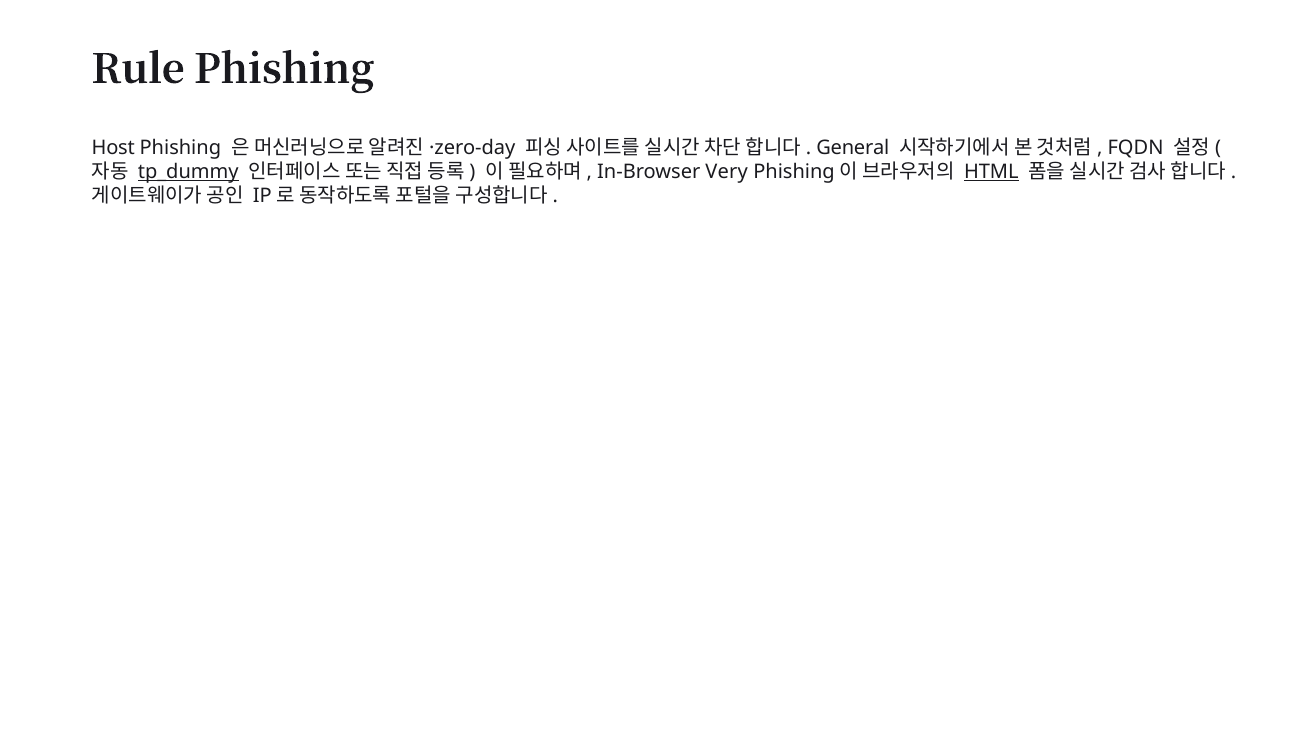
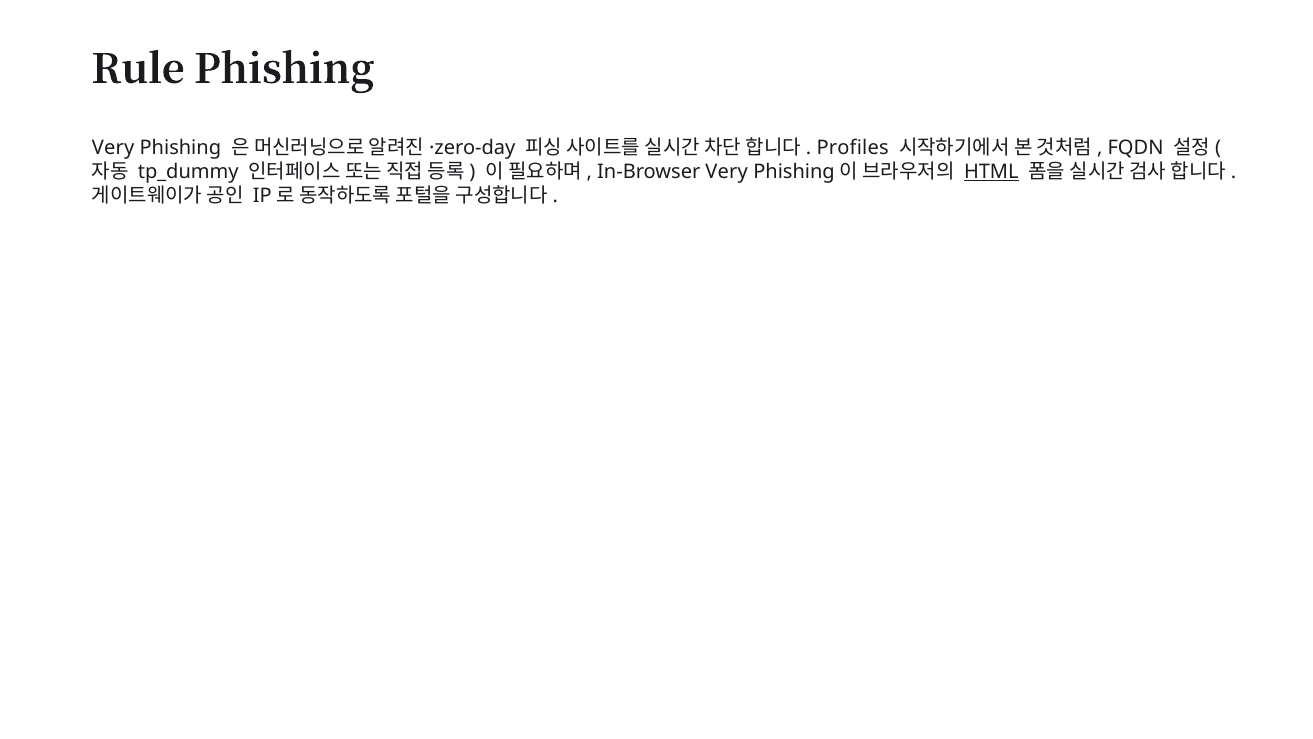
Host: Host -> Very (113, 148)
General: General -> Profiles (853, 148)
tp_dummy underline: present -> none (188, 172)
